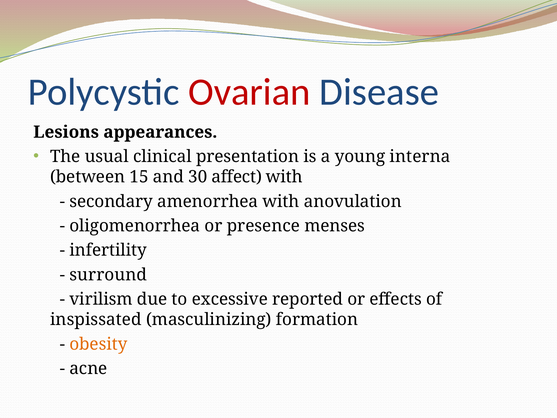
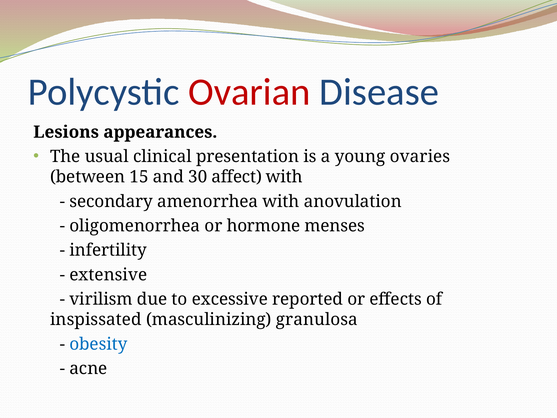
interna: interna -> ovaries (420, 156)
presence: presence -> hormone (264, 226)
surround: surround -> extensive (108, 275)
formation: formation -> granulosa (317, 319)
obesity colour: orange -> blue (98, 344)
